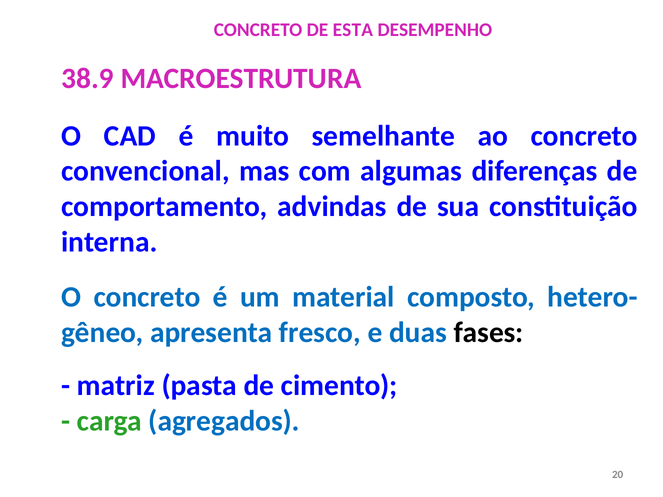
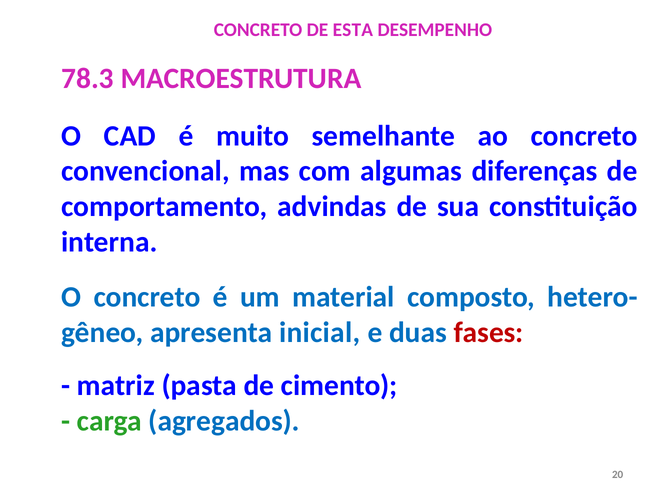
38.9: 38.9 -> 78.3 (88, 78)
fresco: fresco -> inicial (320, 333)
fases colour: black -> red (489, 333)
